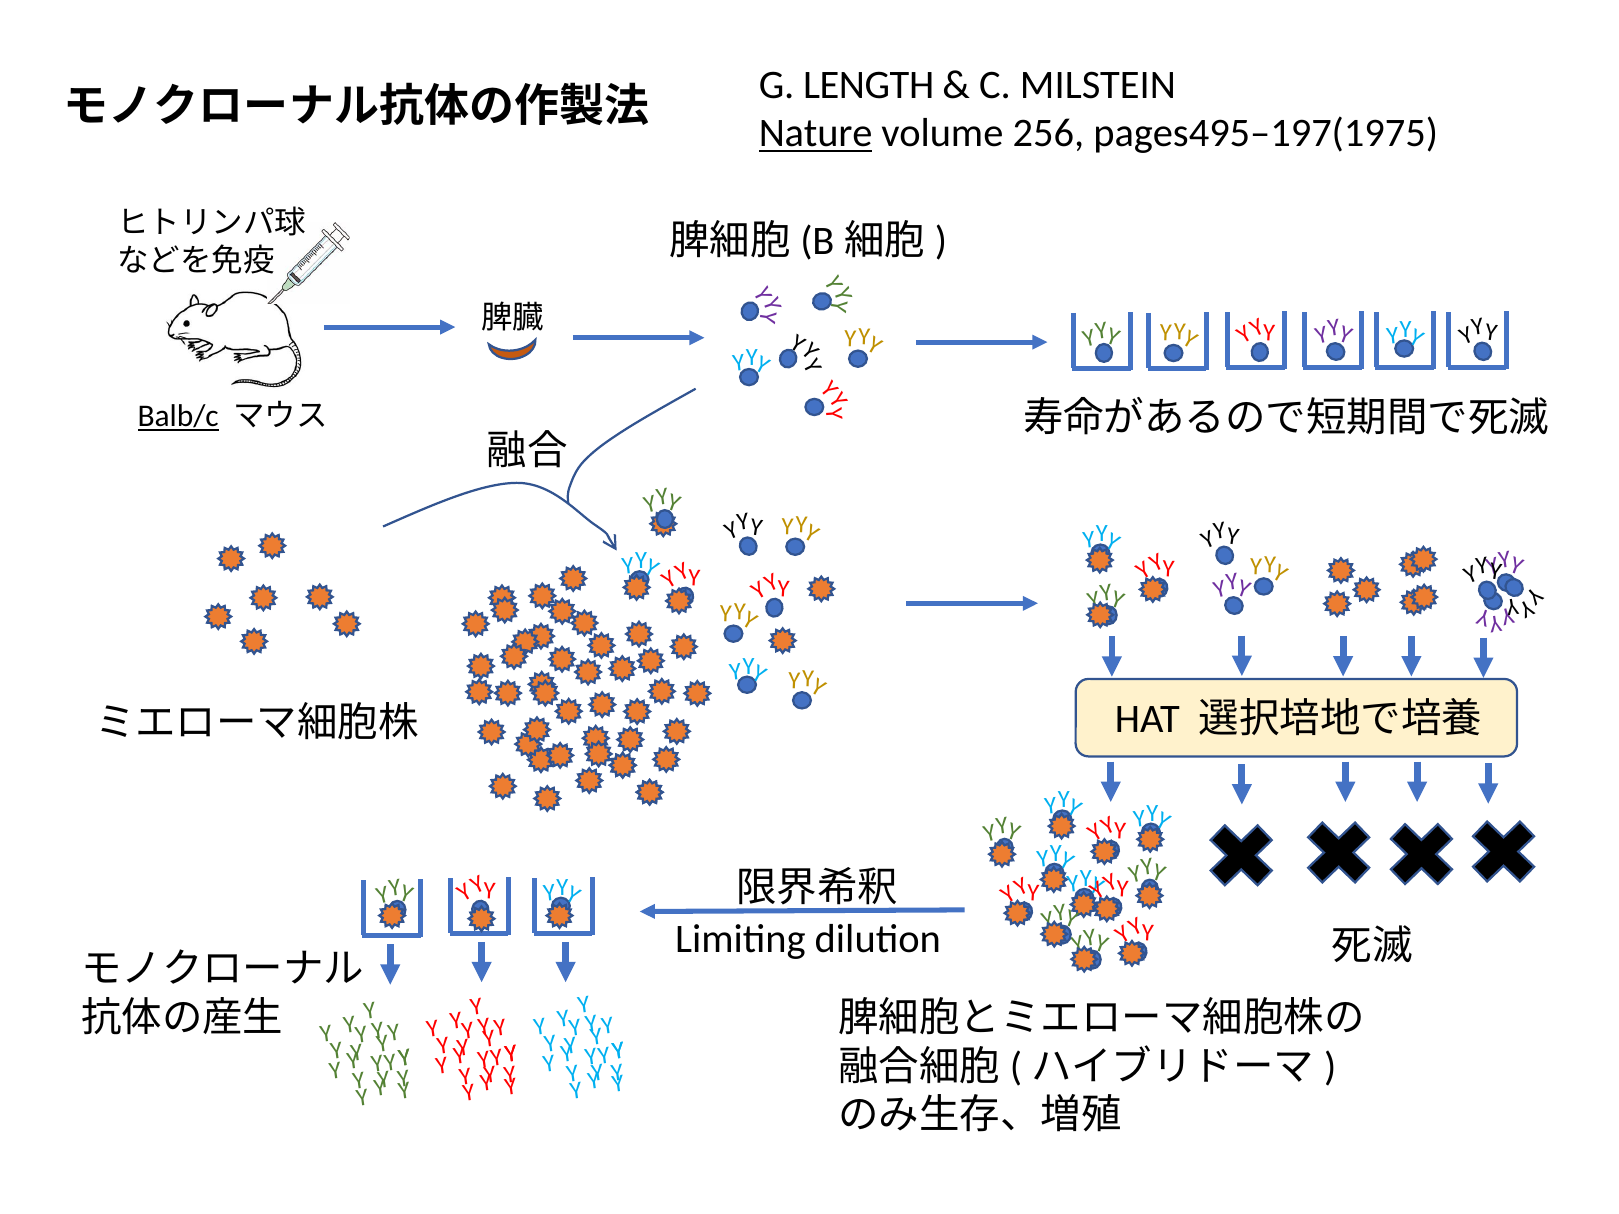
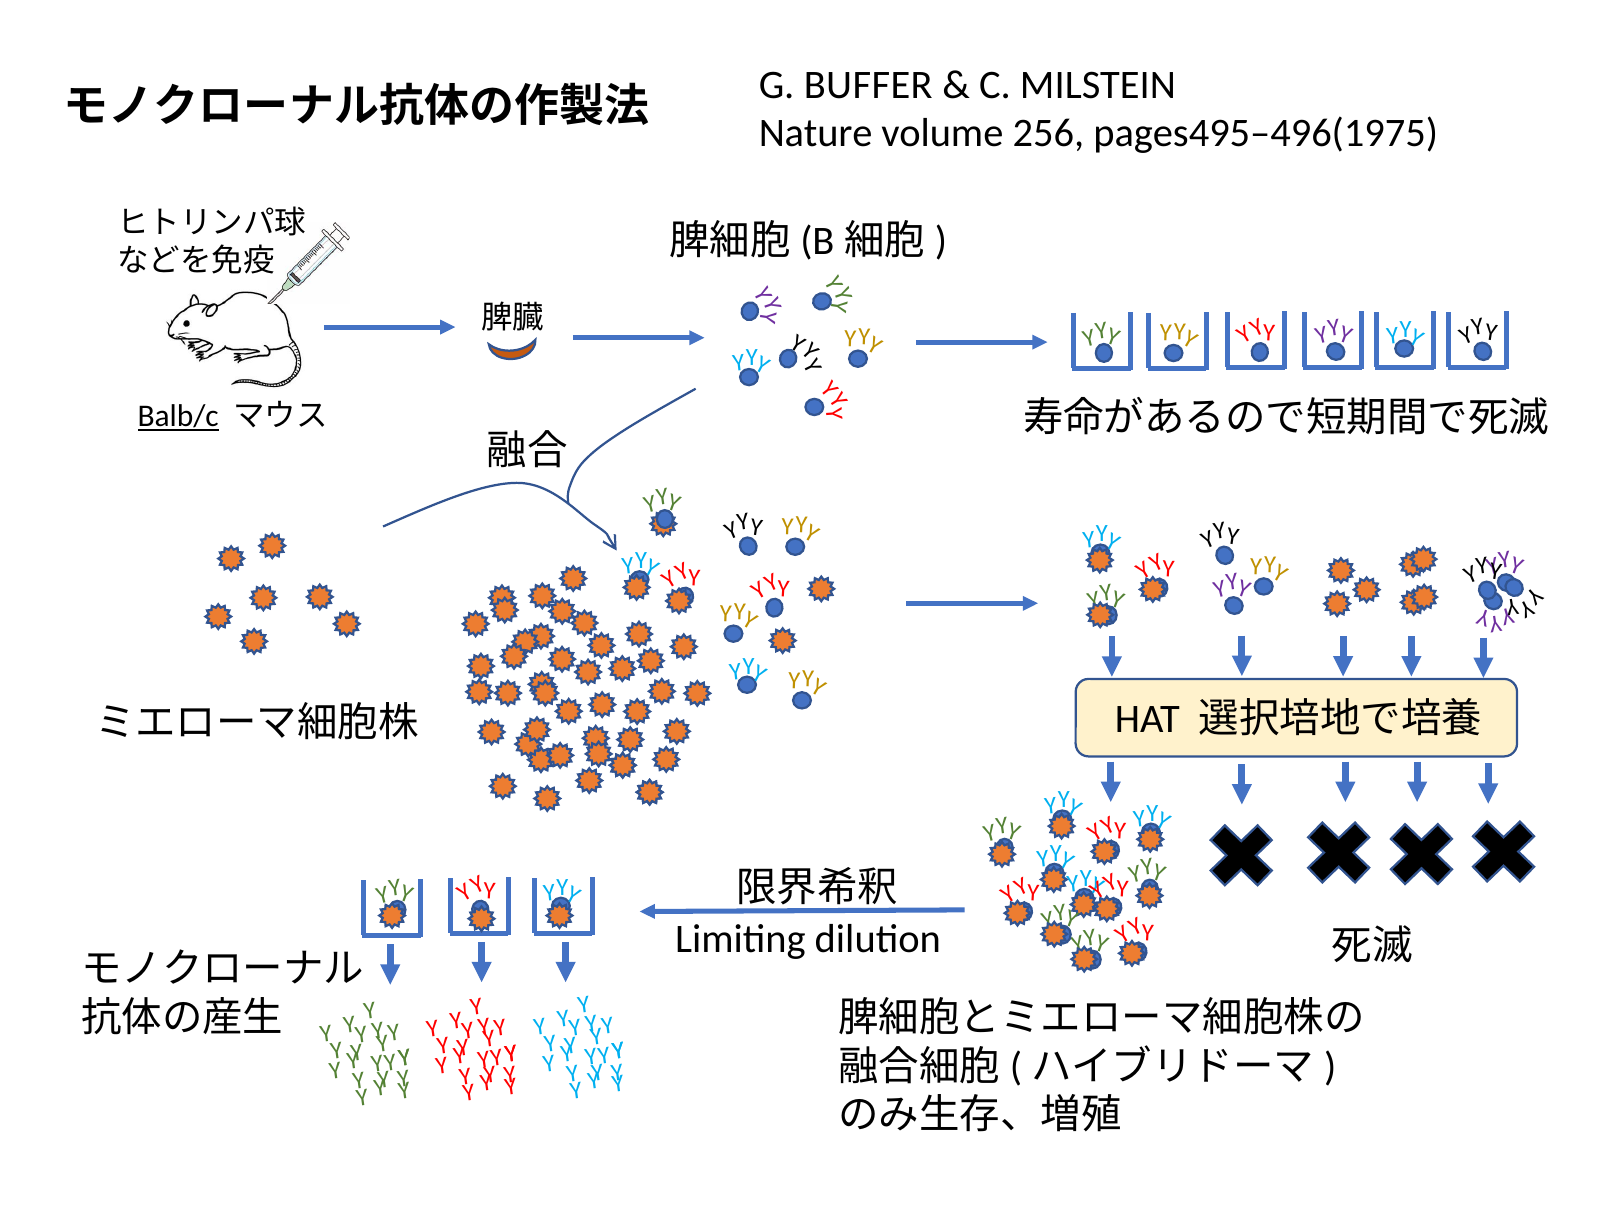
LENGTH: LENGTH -> BUFFER (868, 85)
Nature underline: present -> none (816, 134)
pages495–197(1975: pages495–197(1975 -> pages495–496(1975 (1266, 134)
